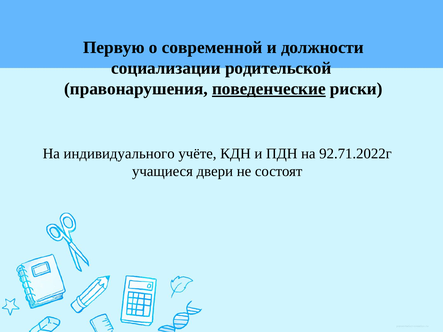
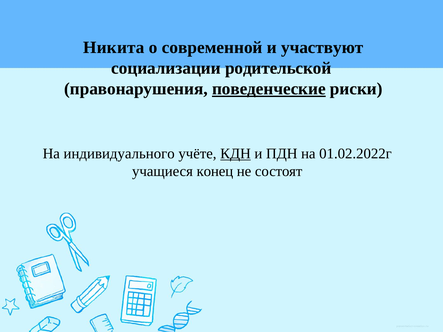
Первую: Первую -> Никита (114, 48)
должности: должности -> участвуют (322, 48)
КДН underline: none -> present (235, 154)
92.71.2022г: 92.71.2022г -> 01.02.2022г (355, 154)
двери: двери -> конец (215, 171)
